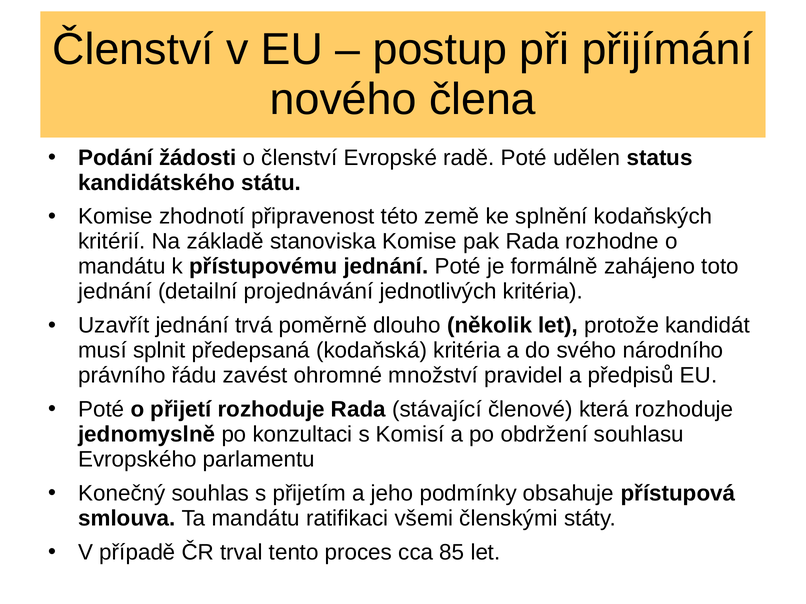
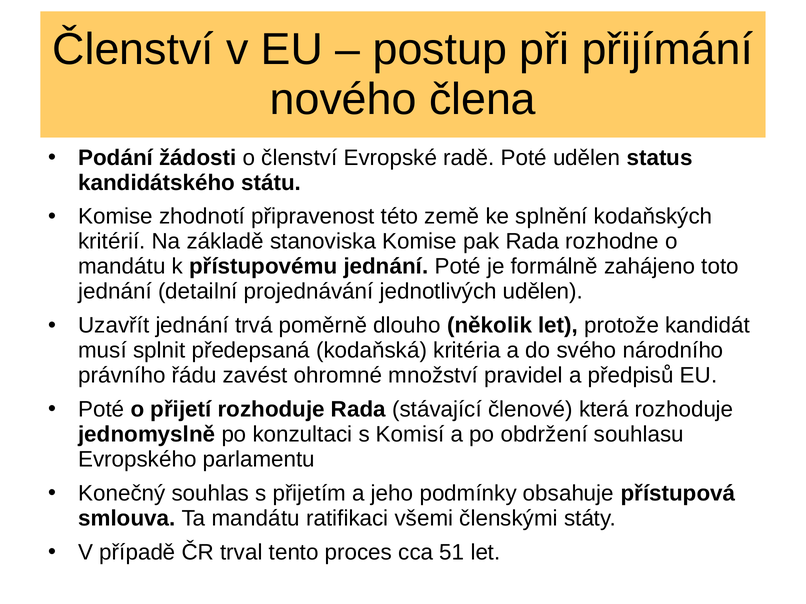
jednotlivých kritéria: kritéria -> udělen (543, 292)
85: 85 -> 51 (452, 553)
